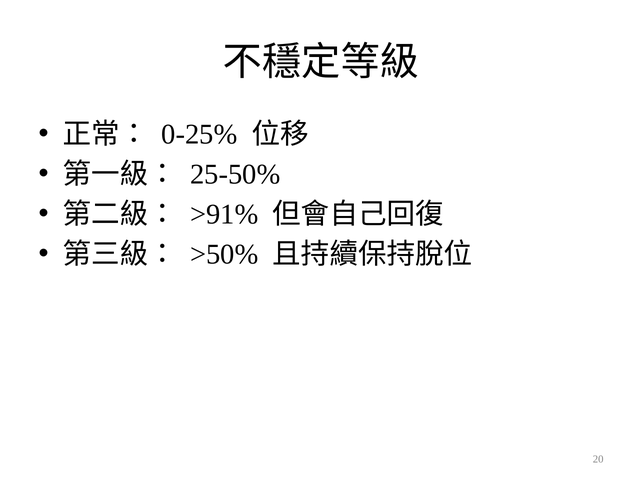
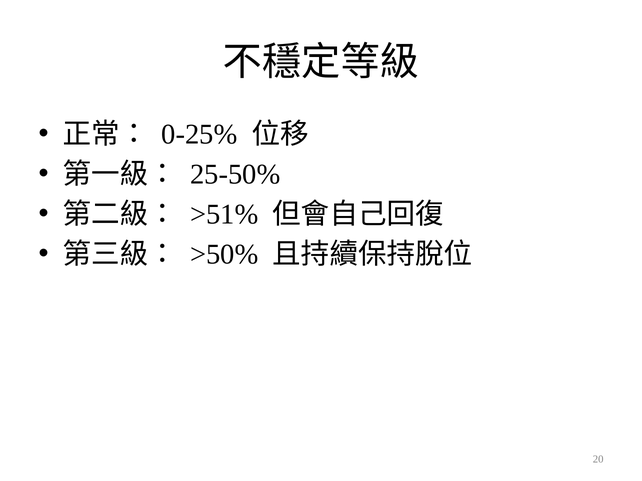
>91%: >91% -> >51% (224, 215)
